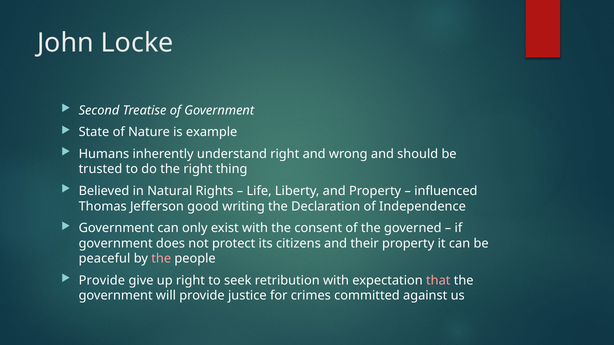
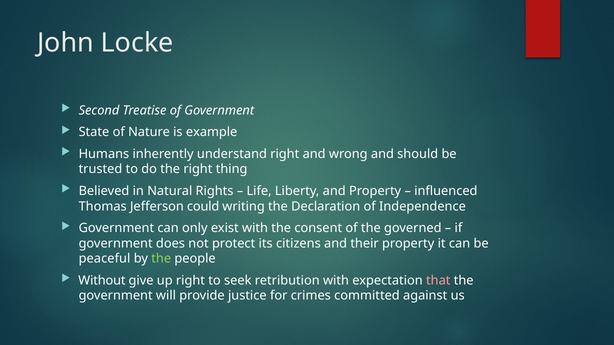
good: good -> could (203, 207)
the colour: pink -> light green (161, 259)
Provide: Provide -> Without (102, 281)
